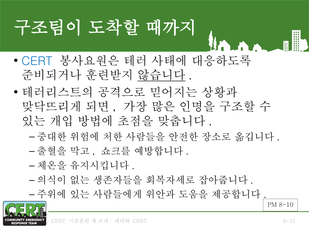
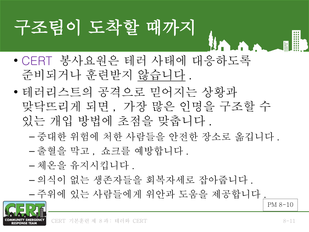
CERT colour: blue -> purple (37, 61)
